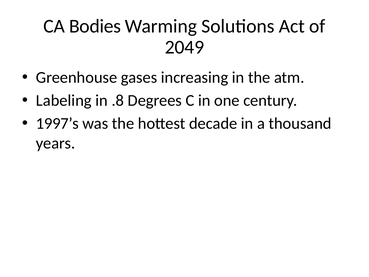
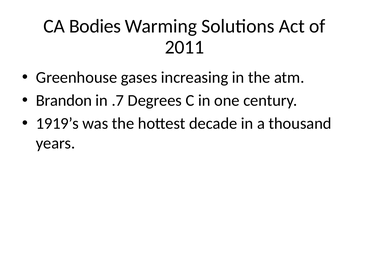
2049: 2049 -> 2011 (184, 47)
Labeling: Labeling -> Brandon (64, 100)
.8: .8 -> .7 (118, 100)
1997’s: 1997’s -> 1919’s (57, 123)
